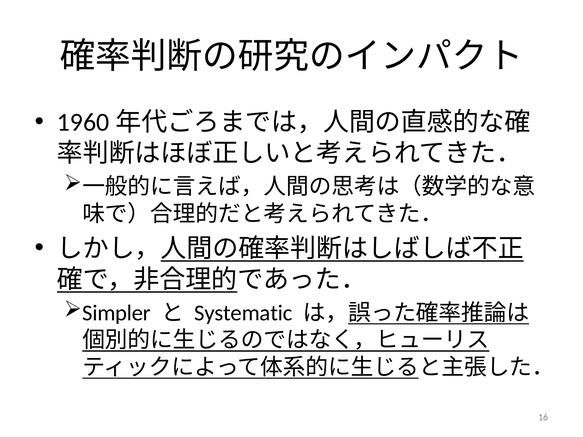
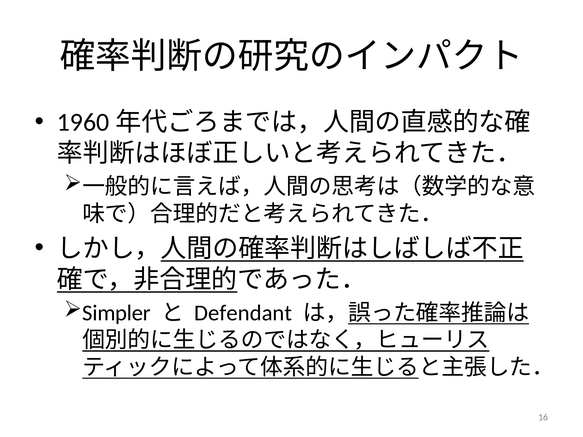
Systematic: Systematic -> Defendant (243, 313)
